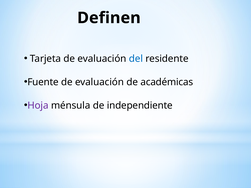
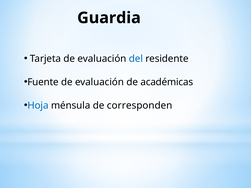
Definen: Definen -> Guardia (109, 18)
Hoja colour: purple -> blue (38, 106)
independiente: independiente -> corresponden (140, 106)
